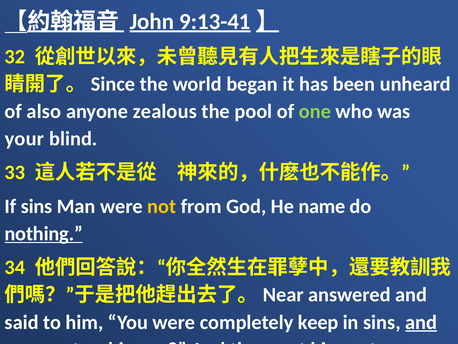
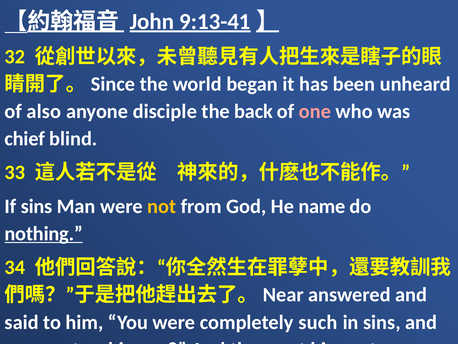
zealous: zealous -> disciple (165, 111)
pool: pool -> back (253, 111)
one colour: light green -> pink (315, 111)
your: your -> chief (25, 139)
keep: keep -> such (318, 322)
and underline: present -> none (421, 322)
